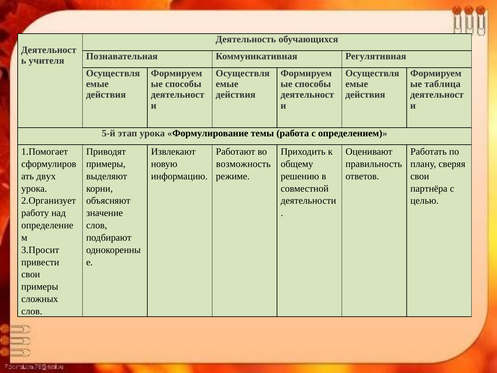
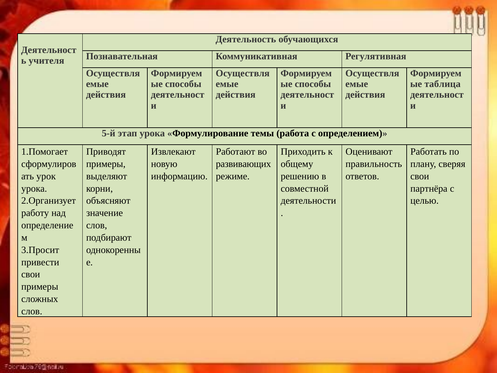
возможность: возможность -> развивающих (243, 164)
двух: двух -> урок (46, 176)
